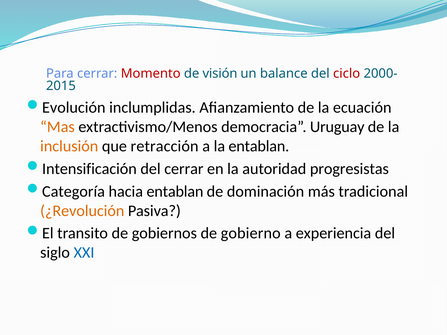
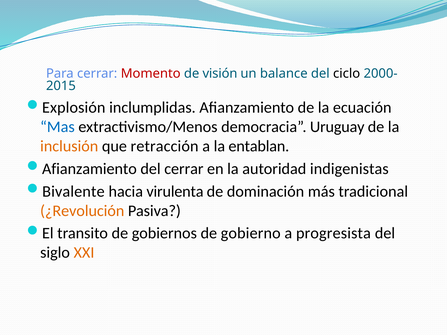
ciclo colour: red -> black (347, 73)
Evolución: Evolución -> Explosión (74, 108)
Mas colour: orange -> blue (57, 127)
Intensificación: Intensificación -> Afianzamiento (89, 169)
progresistas: progresistas -> indigenistas (349, 169)
Categoría: Categoría -> Bivalente (73, 191)
hacia entablan: entablan -> virulenta (175, 191)
experiencia: experiencia -> progresista (333, 233)
XXI colour: blue -> orange (84, 253)
